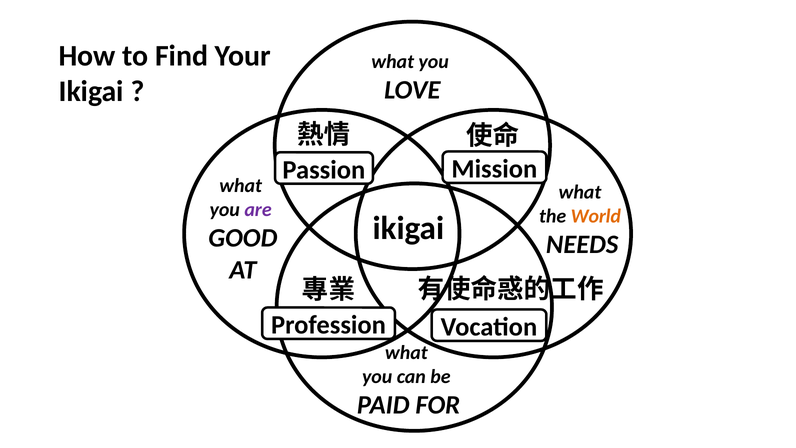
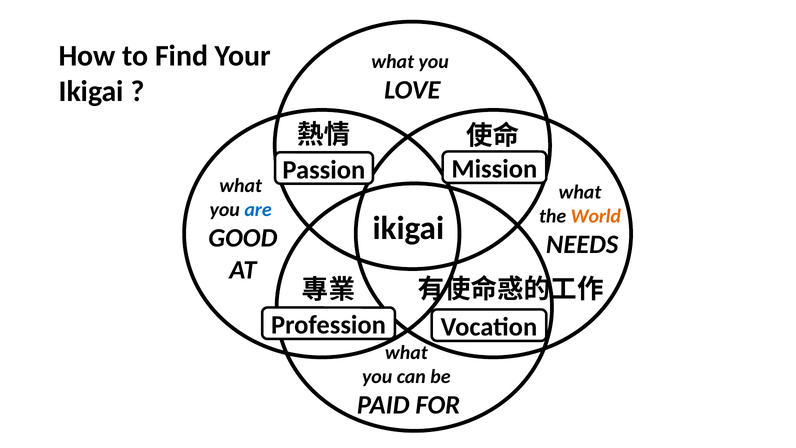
are colour: purple -> blue (258, 209)
